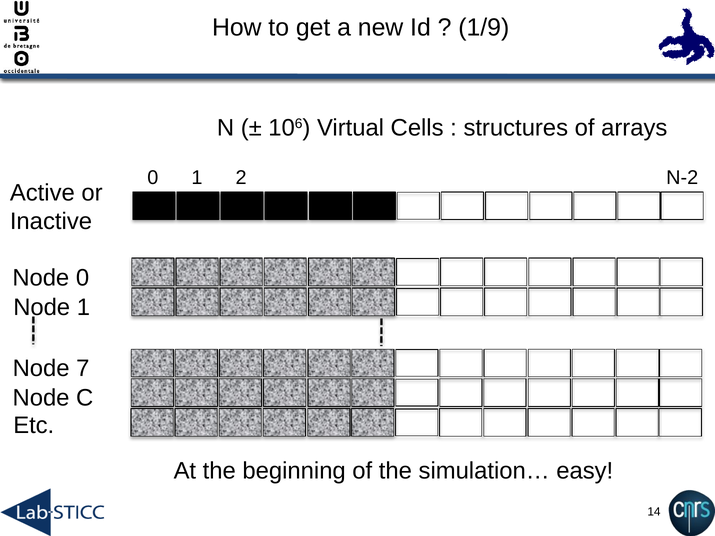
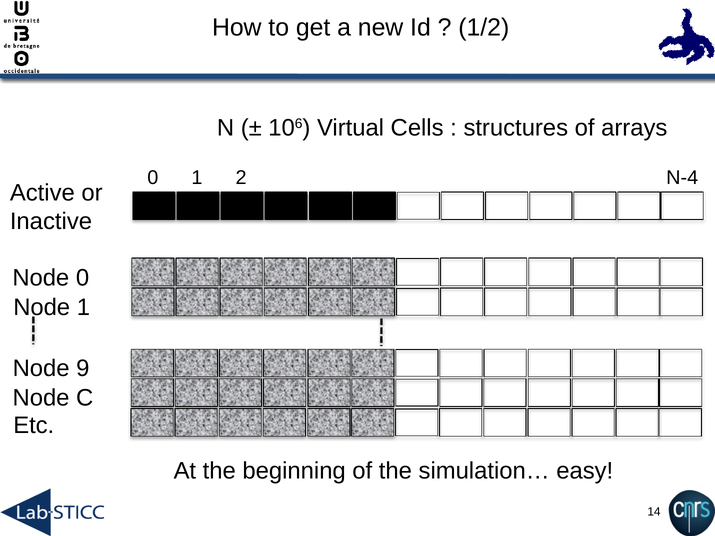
1/9: 1/9 -> 1/2 (484, 27)
N-2: N-2 -> N-4 (682, 178)
7: 7 -> 9 (83, 368)
